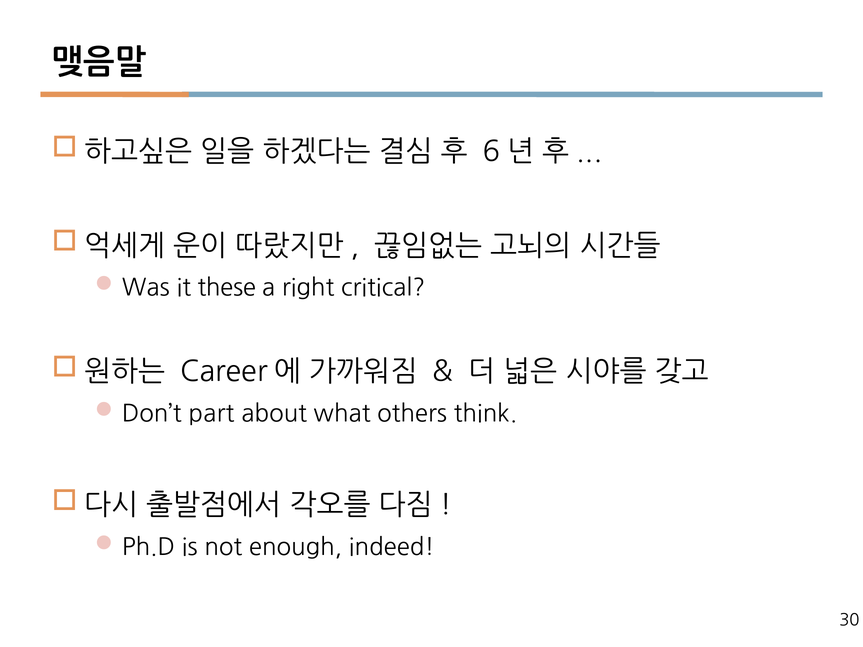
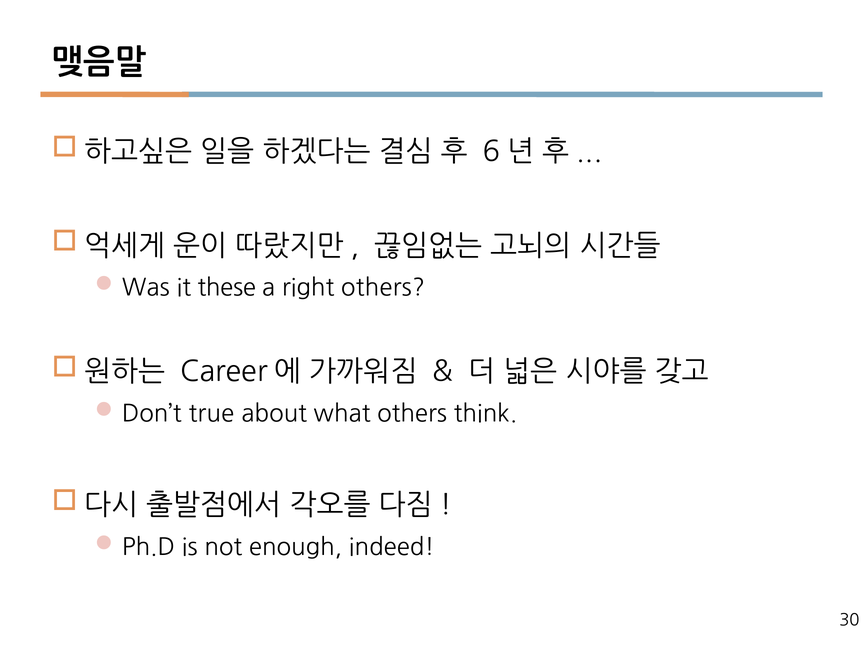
right critical: critical -> others (383, 288)
part: part -> true (211, 414)
